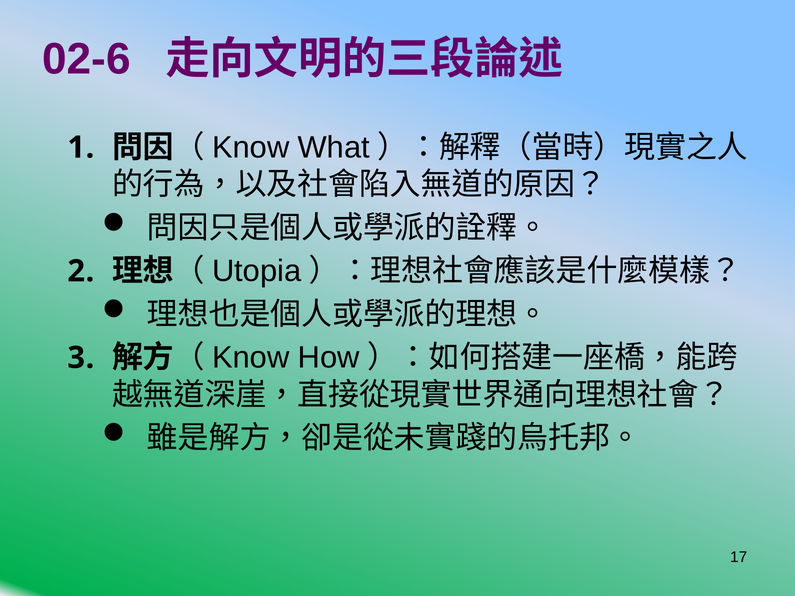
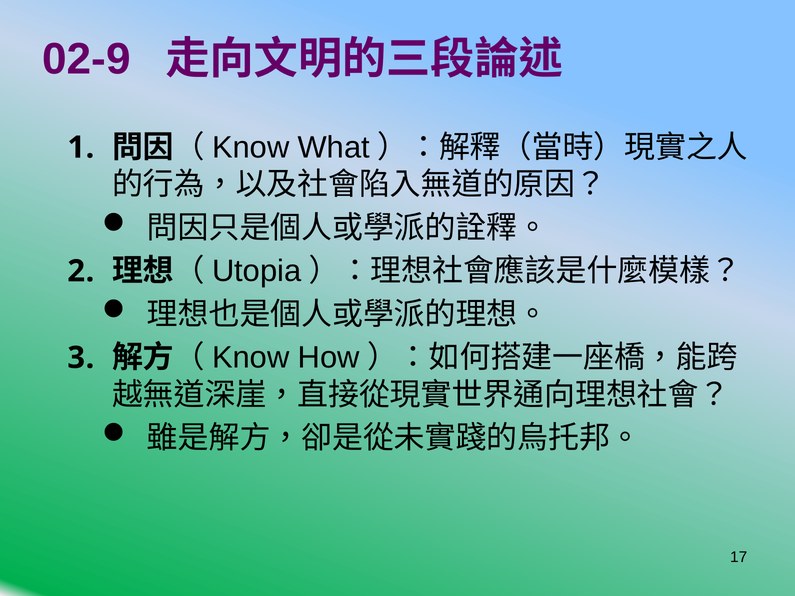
02-6: 02-6 -> 02-9 (87, 59)
